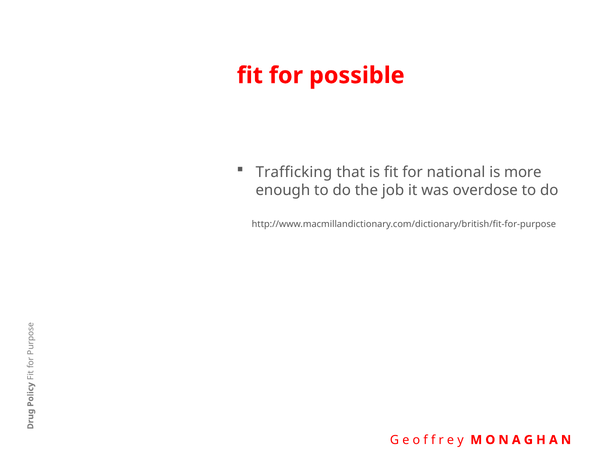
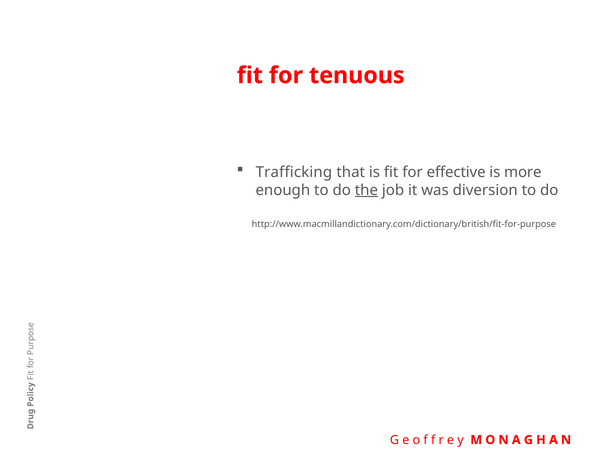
possible: possible -> tenuous (357, 75)
national: national -> effective (456, 172)
the underline: none -> present (366, 190)
overdose: overdose -> diversion (485, 190)
